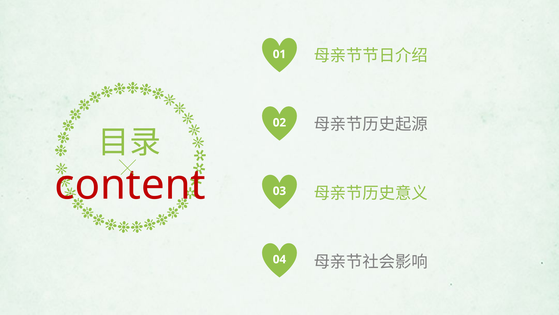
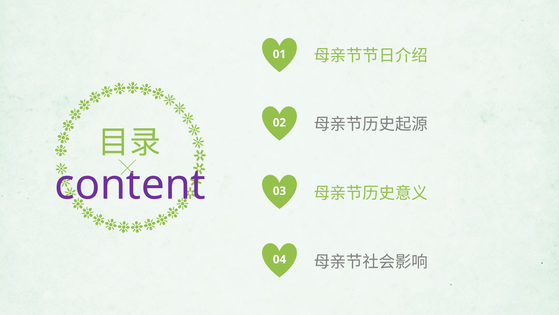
content colour: red -> purple (130, 185)
